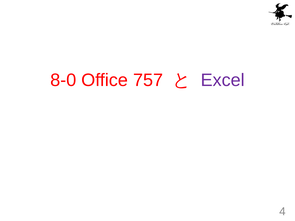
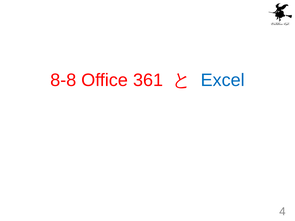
8-0: 8-0 -> 8-8 (63, 80)
757: 757 -> 361 (148, 80)
Excel colour: purple -> blue (223, 80)
